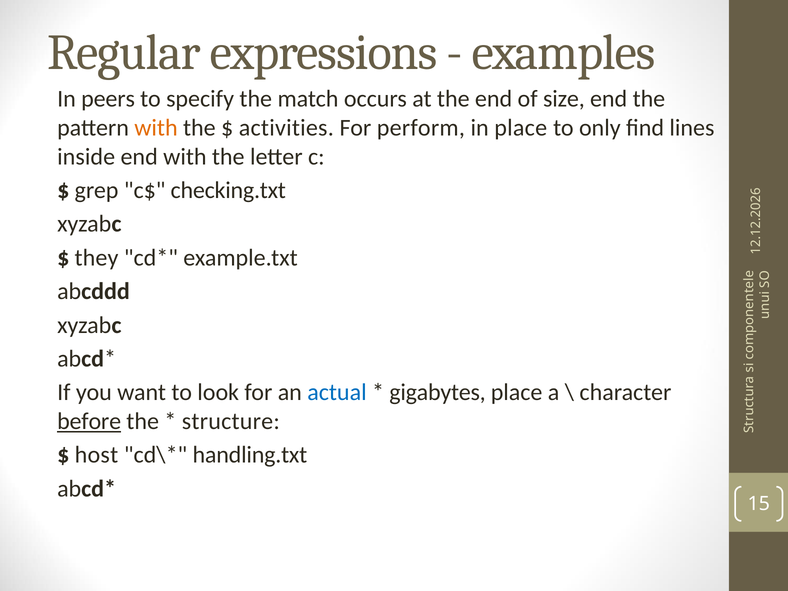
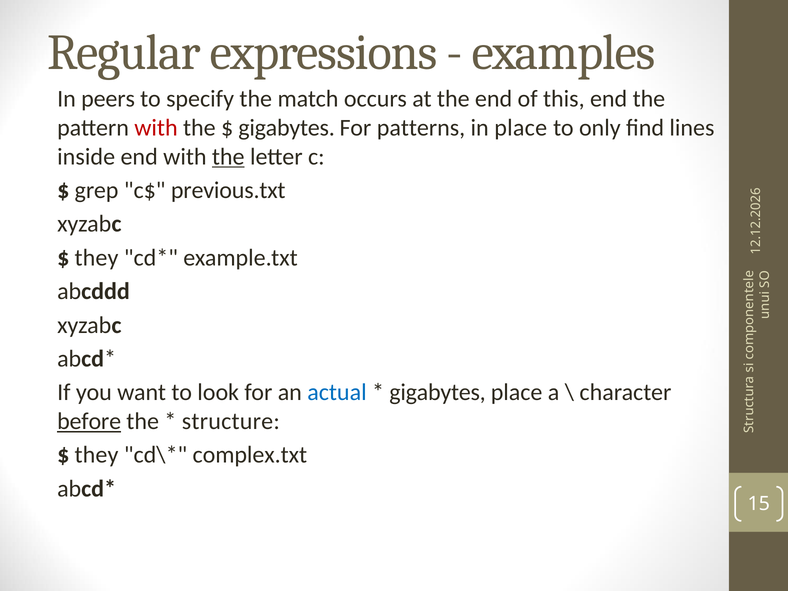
size: size -> this (564, 99)
with colour: orange -> red (156, 128)
activities: activities -> gigabytes (287, 128)
perform: perform -> patterns (421, 128)
the underline: none -> present (228, 157)
checking.txt: checking.txt -> previous.txt (228, 190)
host: host -> they (96, 455)
handling.txt: handling.txt -> complex.txt (250, 455)
